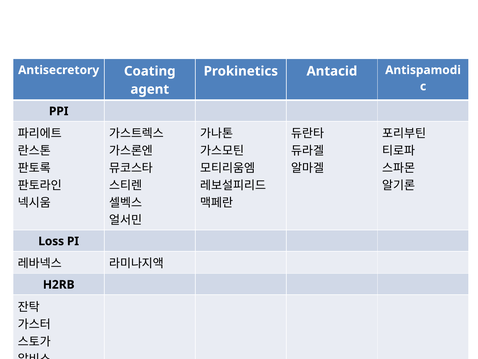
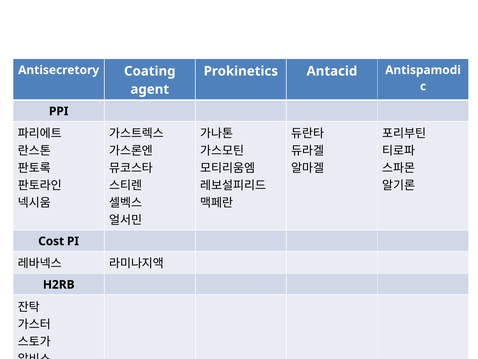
Loss: Loss -> Cost (51, 241)
